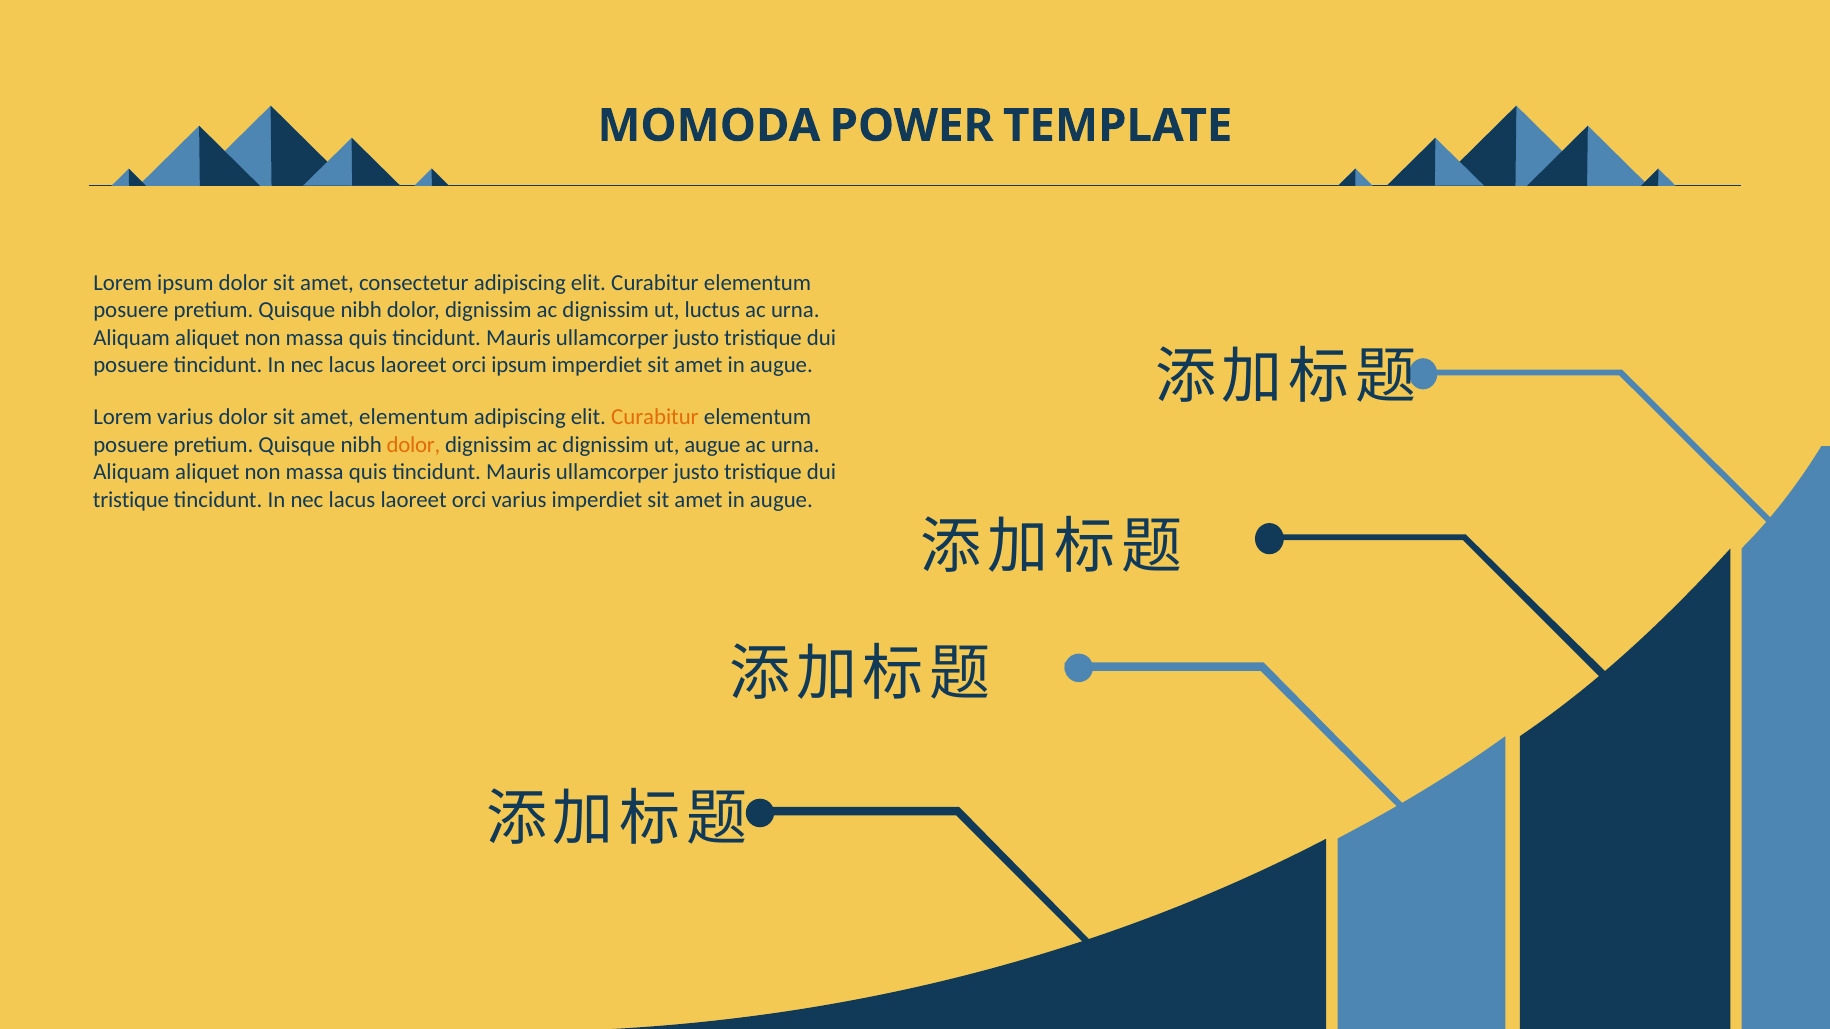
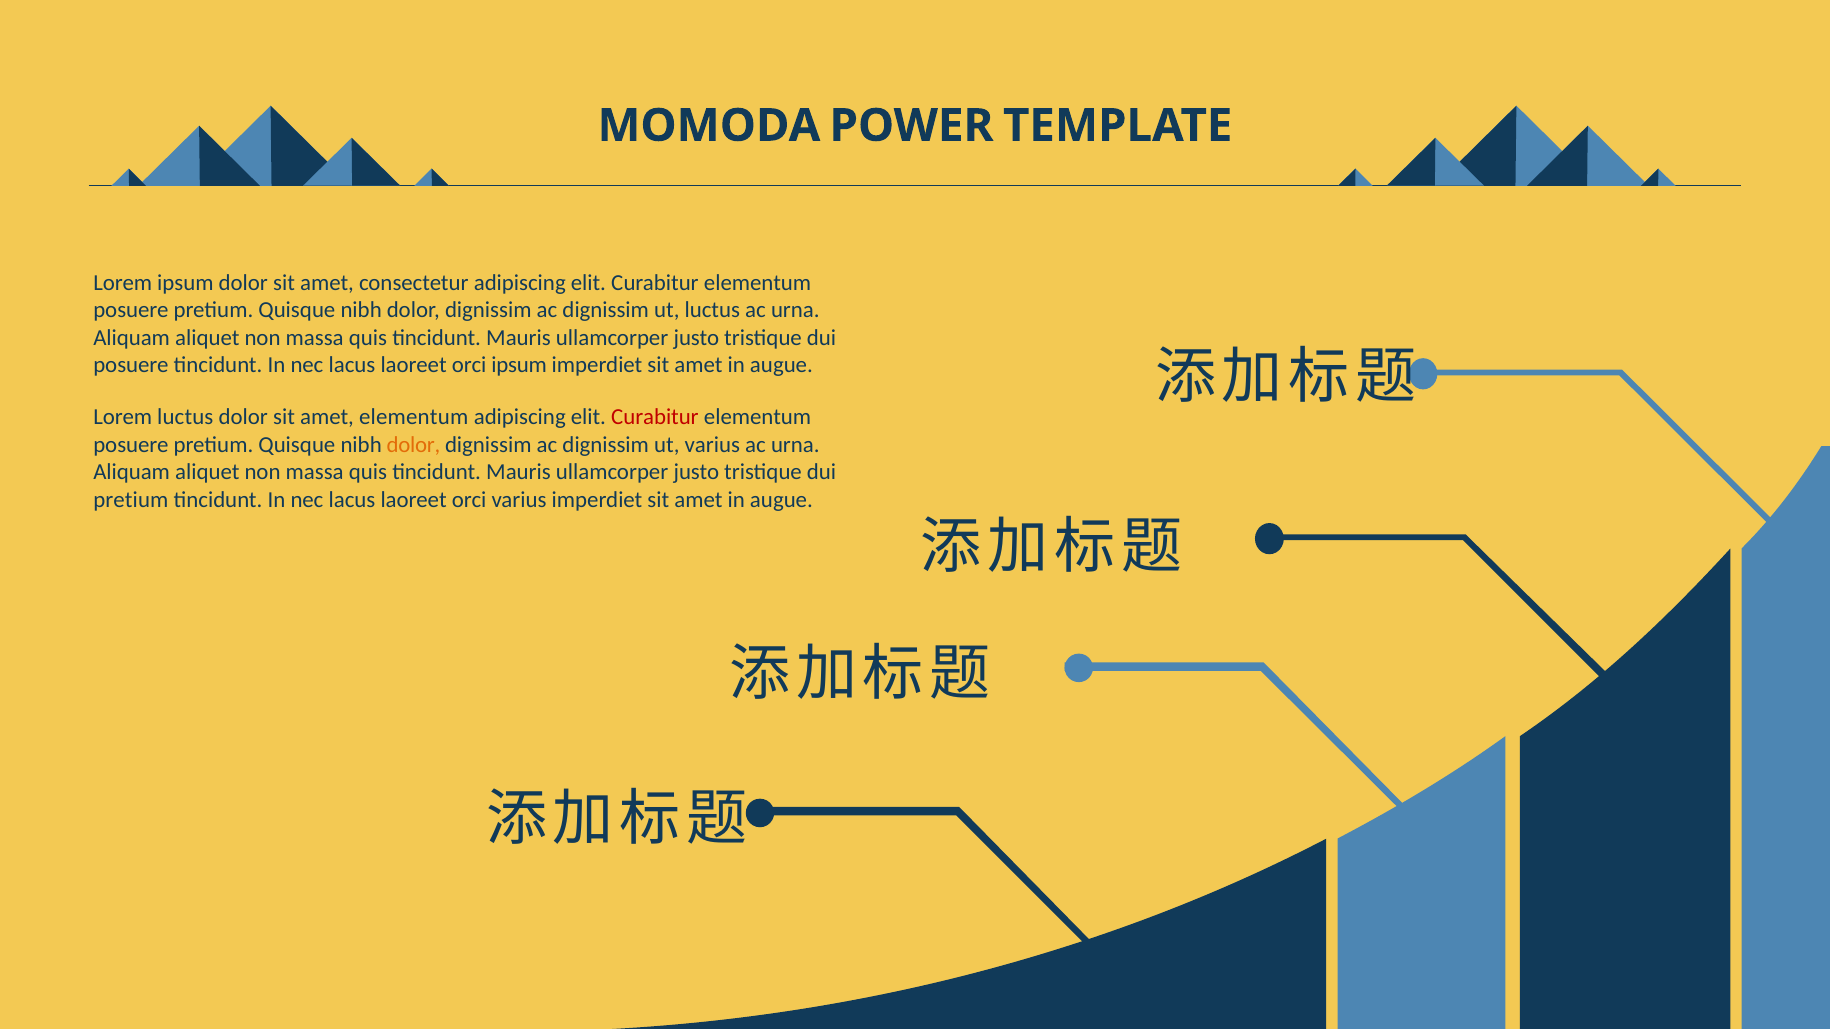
Lorem varius: varius -> luctus (185, 417)
Curabitur colour: orange -> red (655, 417)
ut augue: augue -> varius (712, 445)
tristique: tristique -> pretium (131, 500)
